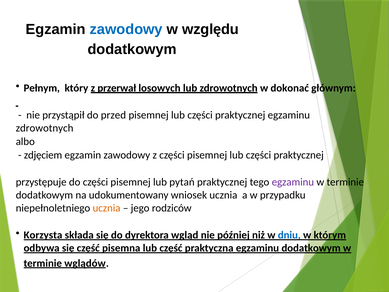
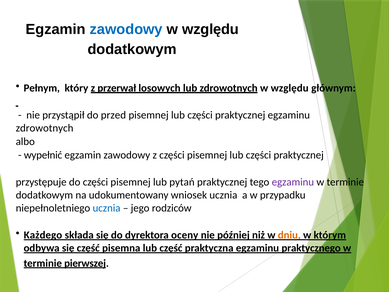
zdrowotnych w dokonać: dokonać -> względu (290, 88)
zdjęciem: zdjęciem -> wypełnić (43, 155)
ucznia colour: orange -> blue (107, 208)
Korzysta: Korzysta -> Każdego (43, 235)
wgląd: wgląd -> oceny (185, 235)
dniu colour: blue -> orange (289, 235)
egzaminu dodatkowym: dodatkowym -> praktycznego (311, 248)
wglądów: wglądów -> pierwszej (85, 263)
